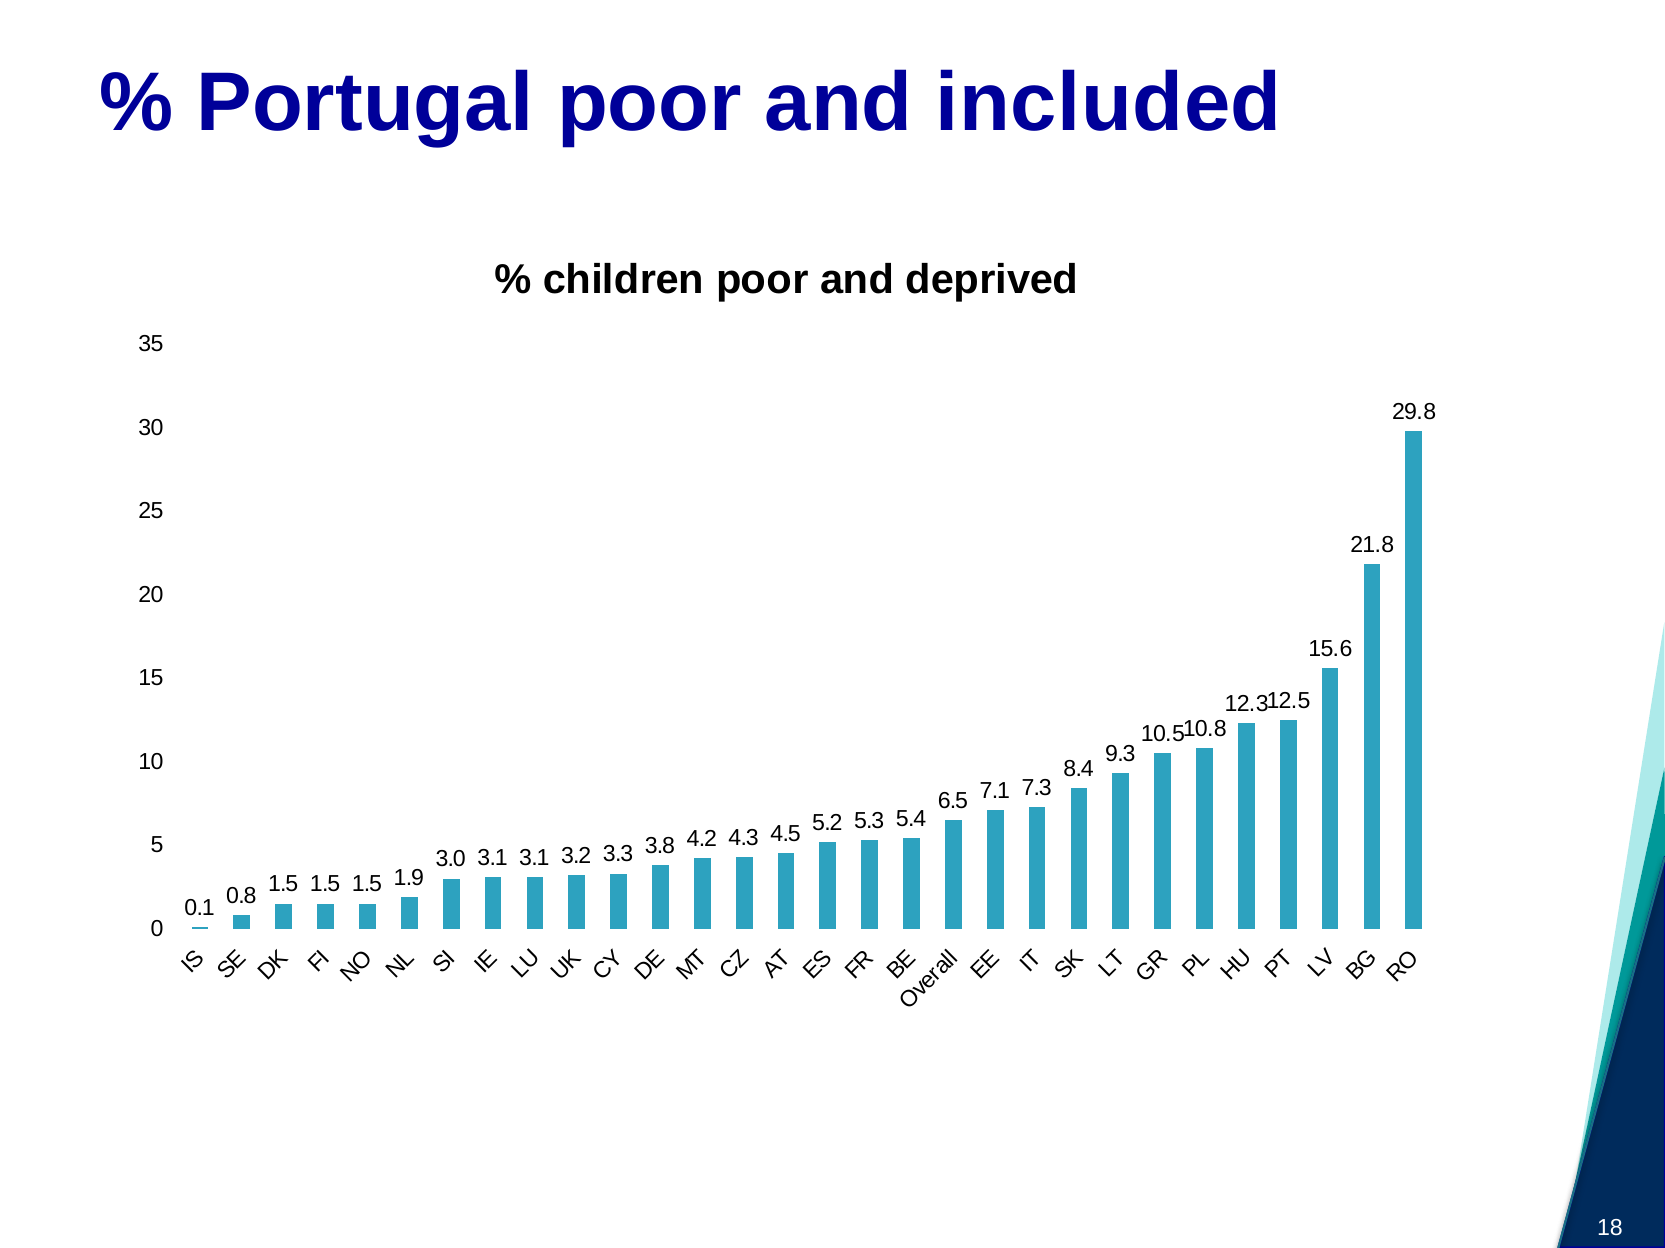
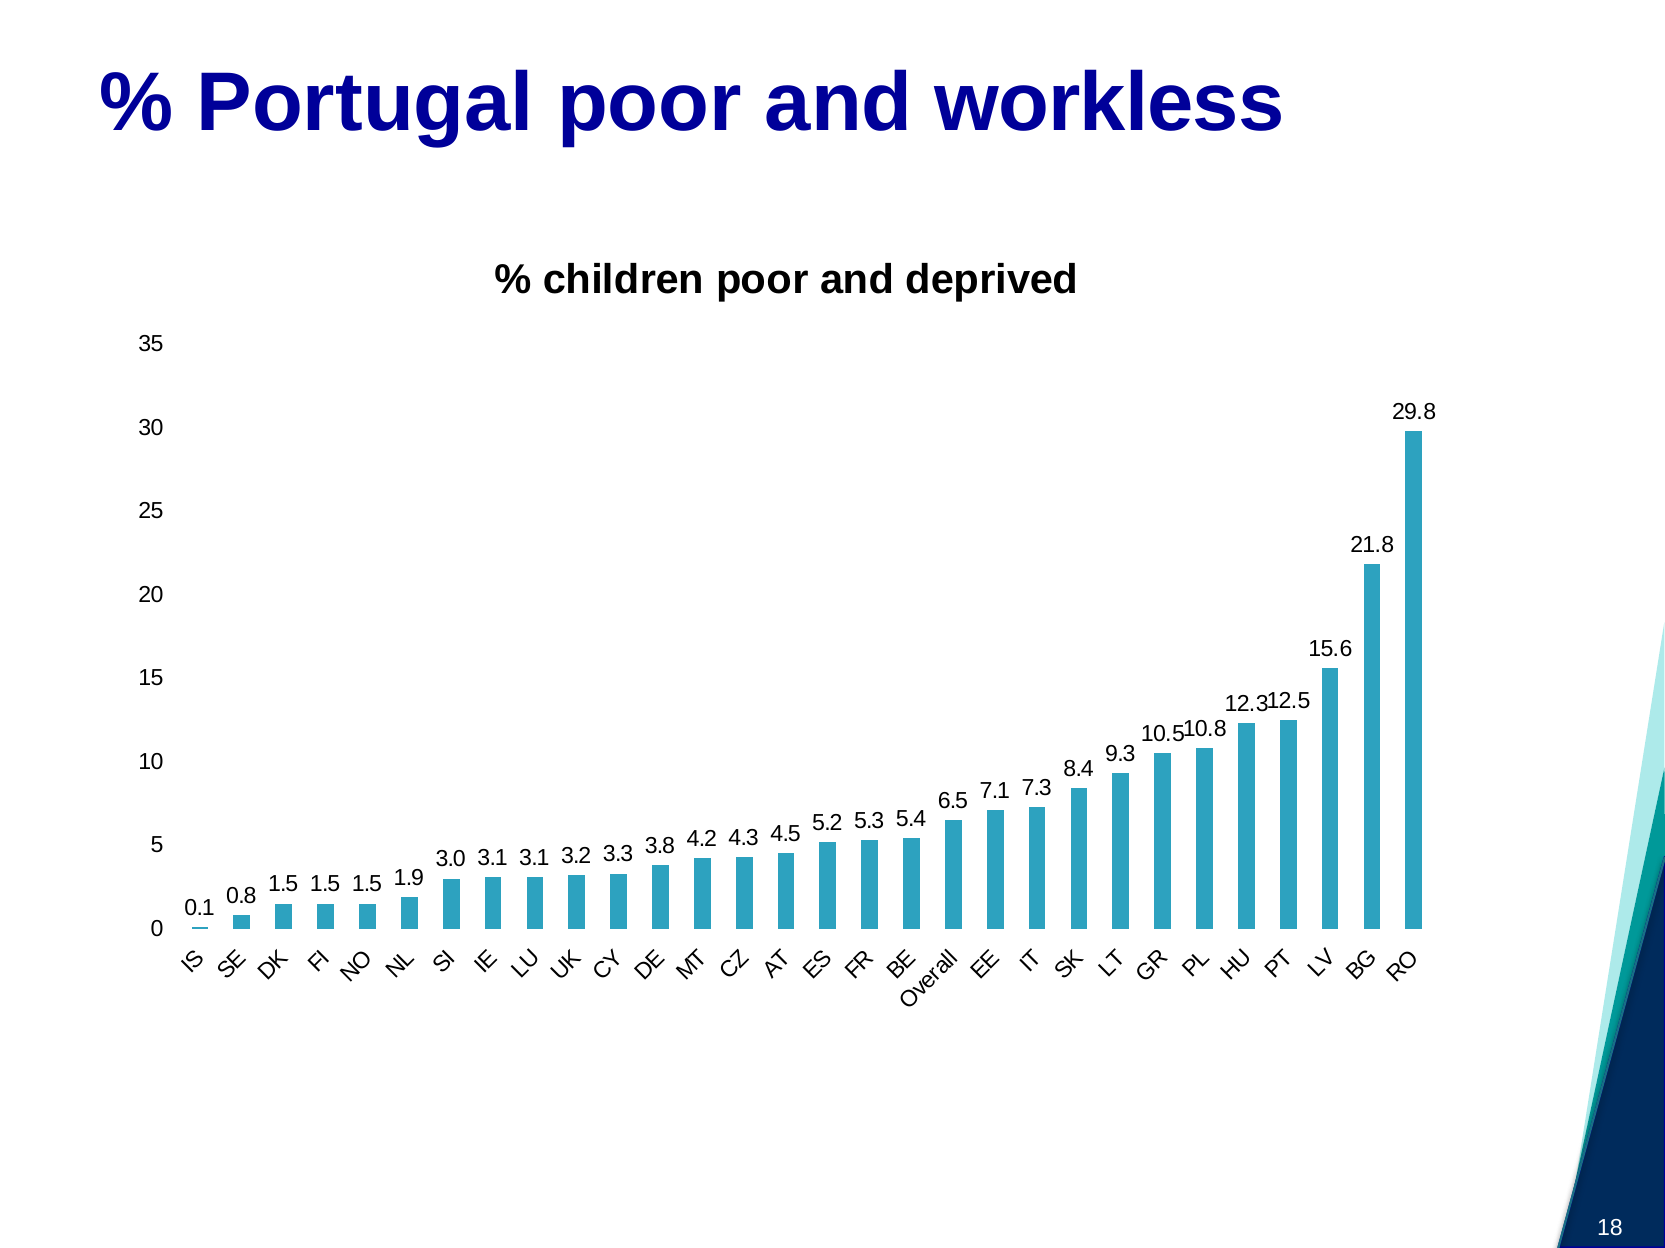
included: included -> workless (1109, 103)
